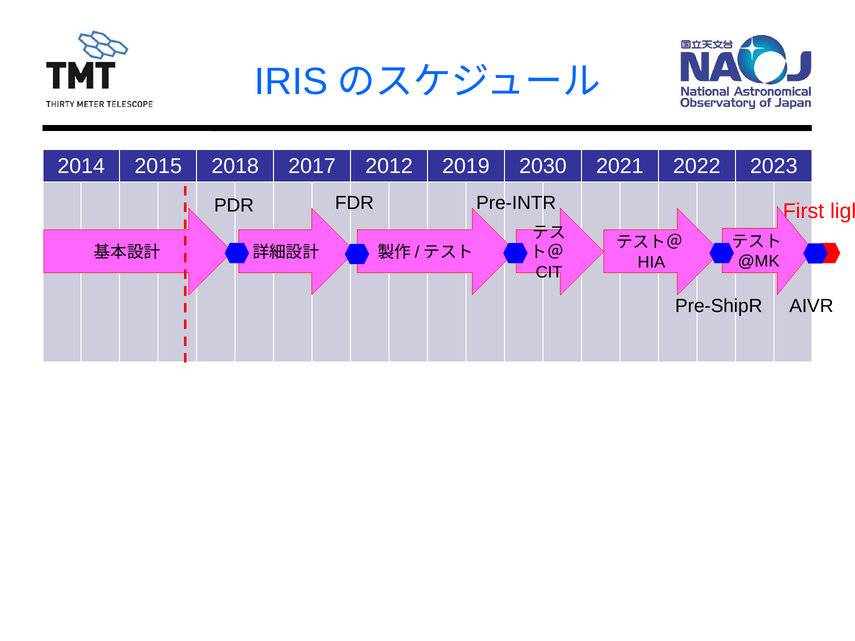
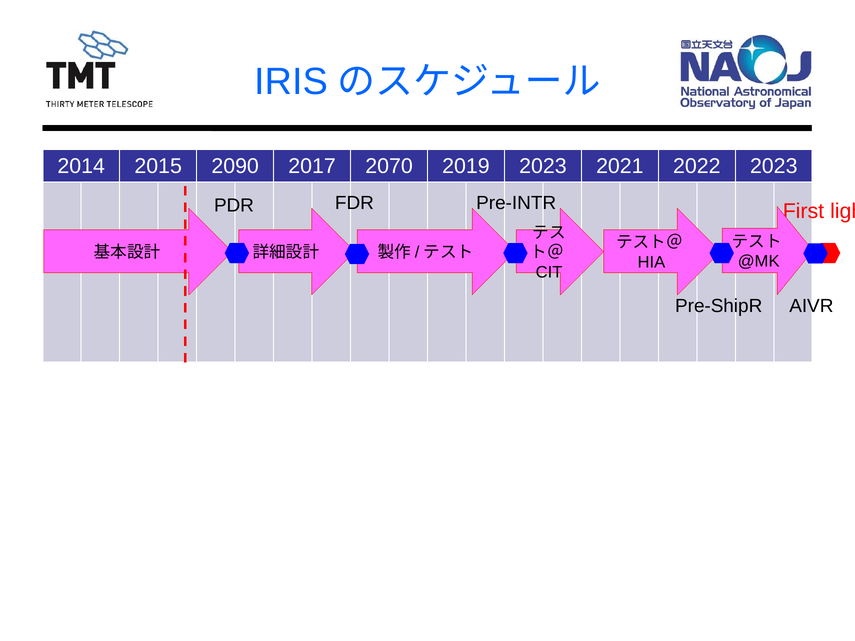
2018: 2018 -> 2090 (235, 166)
2012: 2012 -> 2070 (389, 166)
2019 2030: 2030 -> 2023 (543, 166)
